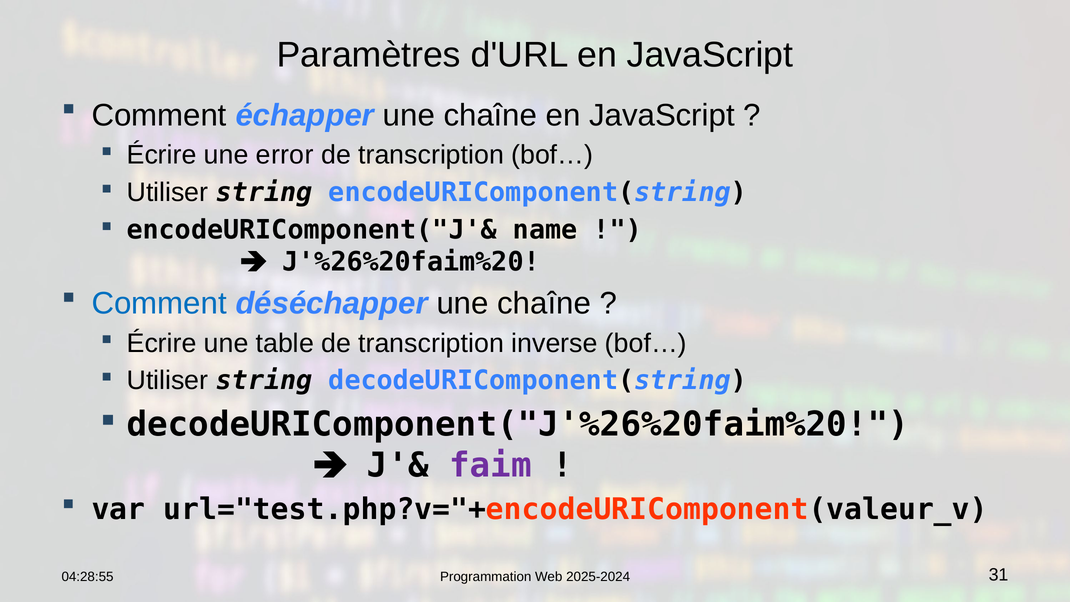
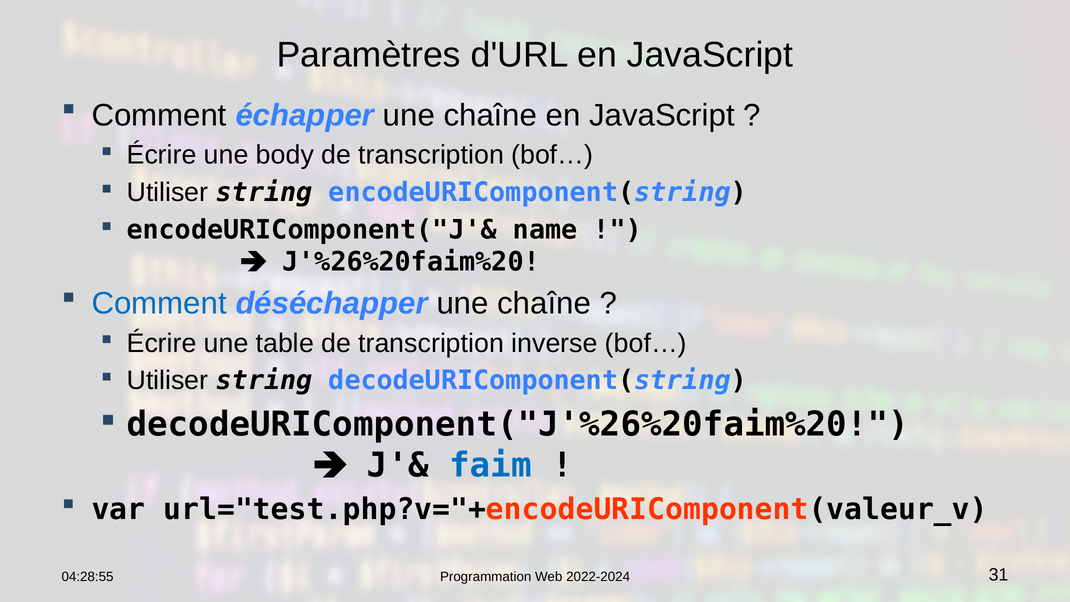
error: error -> body (285, 155)
faim colour: purple -> blue (490, 465)
2025-2024: 2025-2024 -> 2022-2024 (598, 577)
